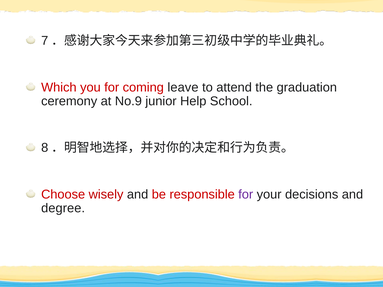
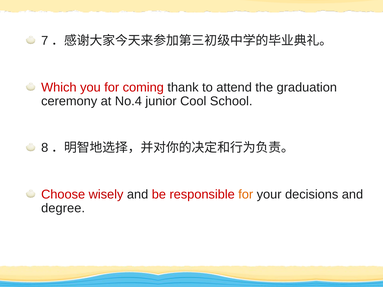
leave: leave -> thank (183, 87)
No.9: No.9 -> No.4 (128, 101)
Help: Help -> Cool (193, 101)
for colour: purple -> orange (246, 195)
